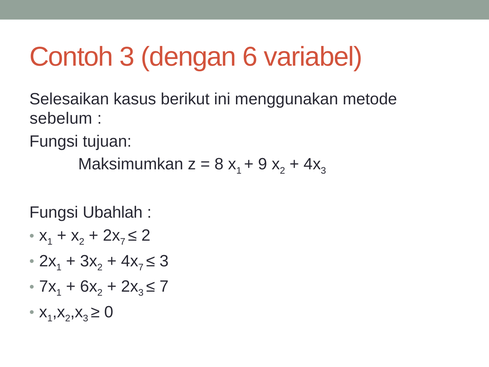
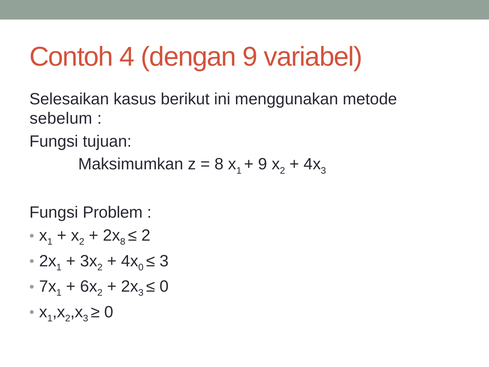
Contoh 3: 3 -> 4 (127, 57)
dengan 6: 6 -> 9 (250, 57)
Ubahlah: Ubahlah -> Problem (113, 212)
7: 7 -> 8 (123, 242)
7: 7 -> 0 (141, 267)
7: 7 -> 0 (164, 286)
